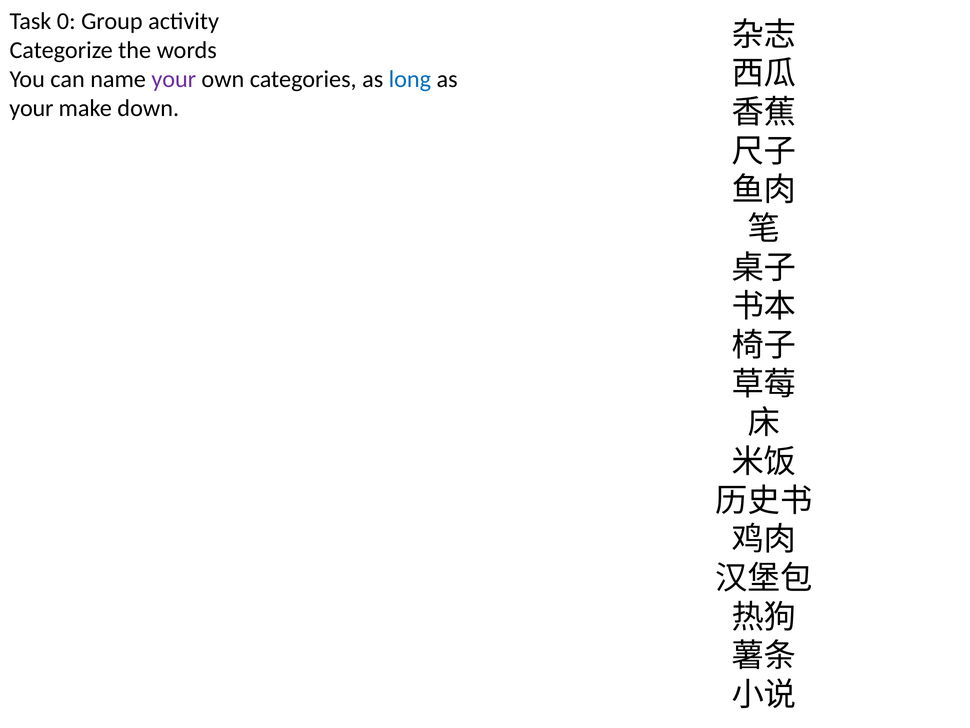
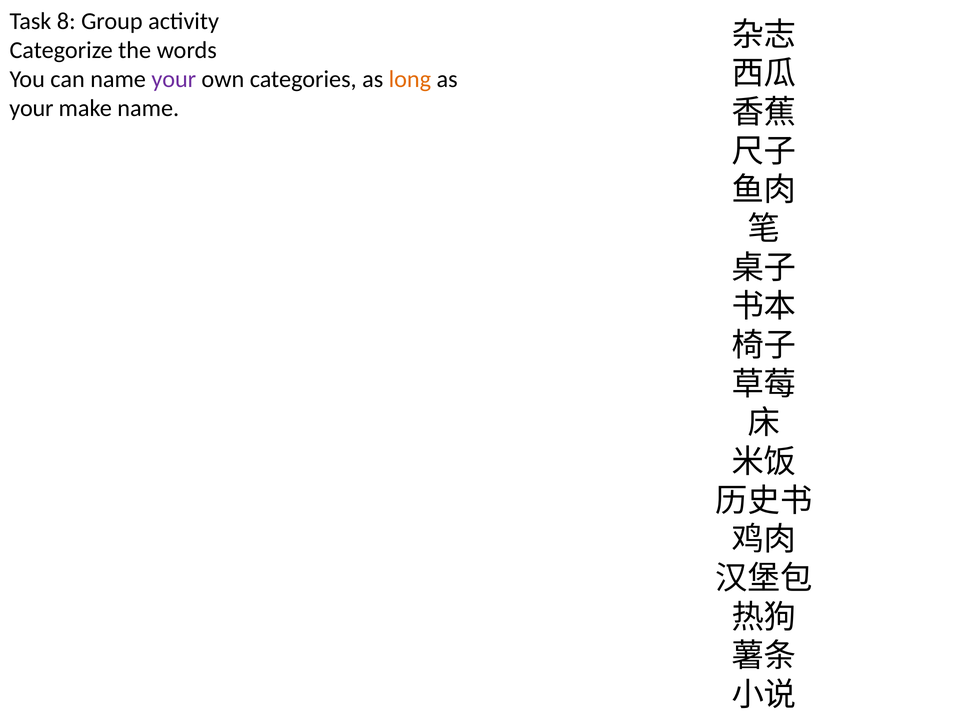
0: 0 -> 8 (66, 21)
long colour: blue -> orange (410, 79)
make down: down -> name (148, 108)
